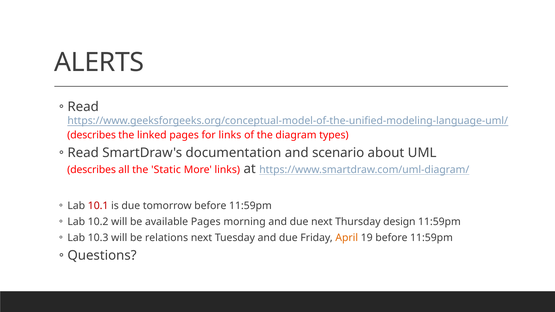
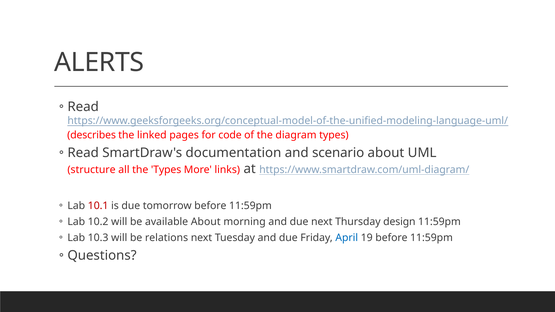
for links: links -> code (230, 135)
describes: describes -> structure (92, 170)
the Static: Static -> Types (166, 170)
available Pages: Pages -> About (206, 222)
April colour: orange -> blue (347, 238)
